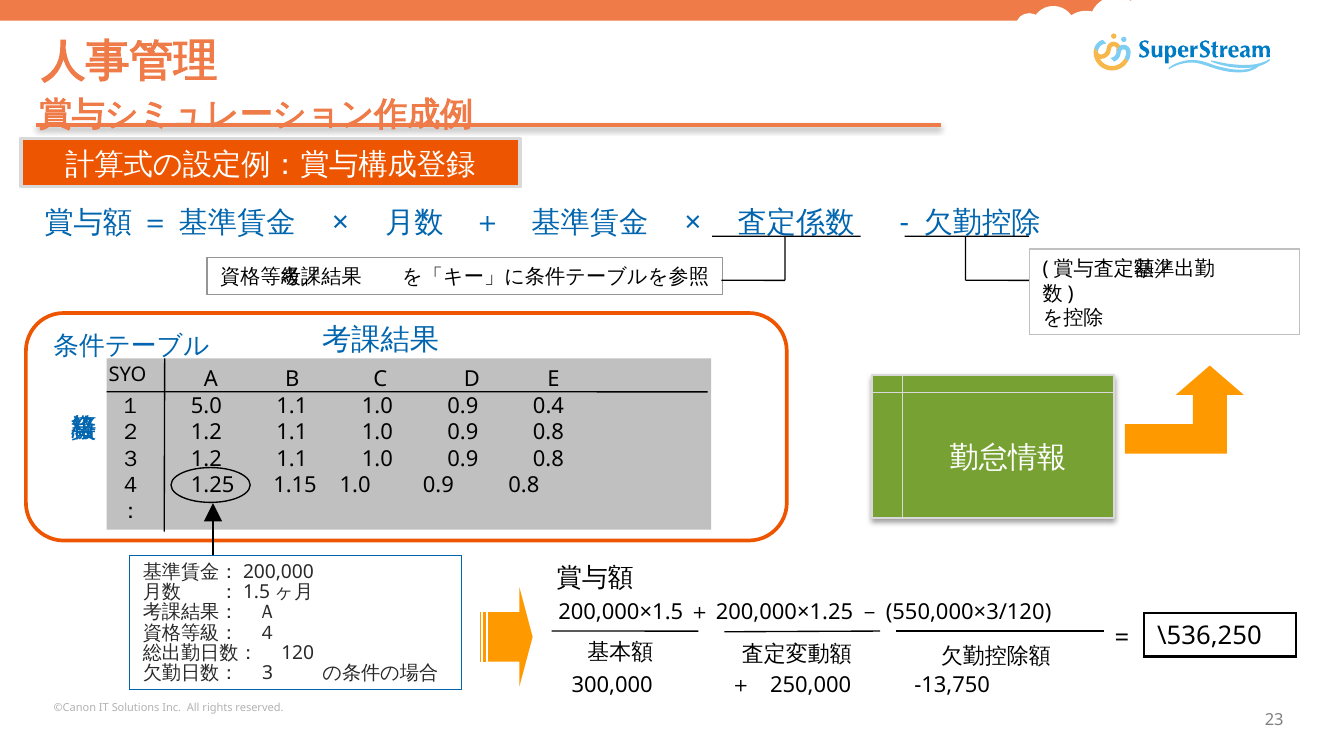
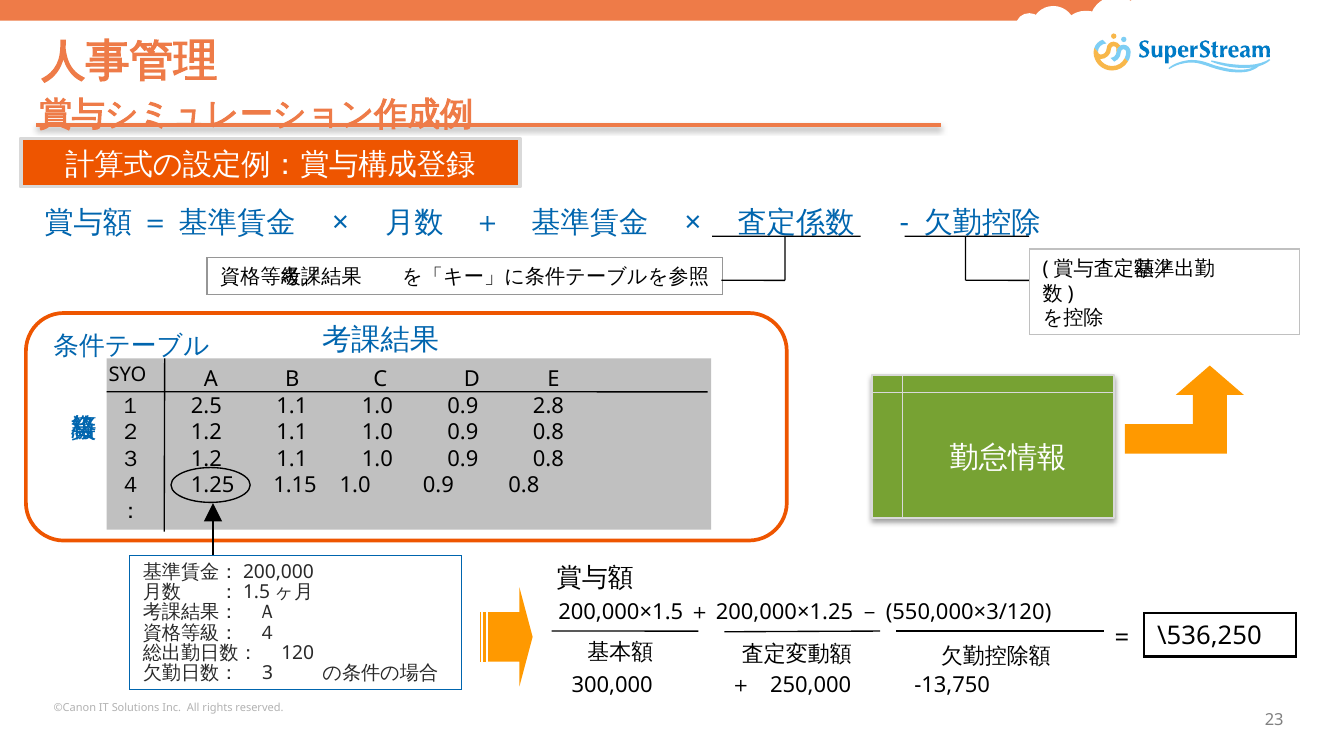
5.0: 5.0 -> 2.5 (206, 406)
0.4: 0.4 -> 2.8 (549, 406)
